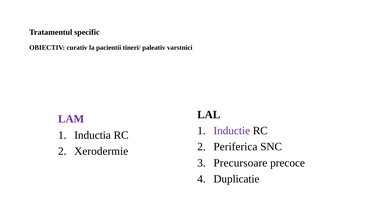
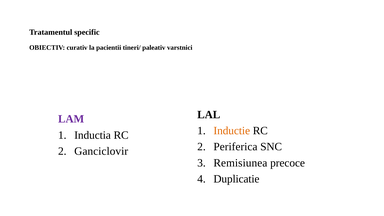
Inductie colour: purple -> orange (232, 131)
Xerodermie: Xerodermie -> Ganciclovir (101, 151)
Precursoare: Precursoare -> Remisiunea (240, 163)
